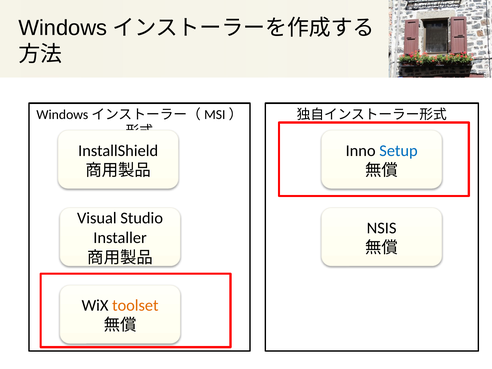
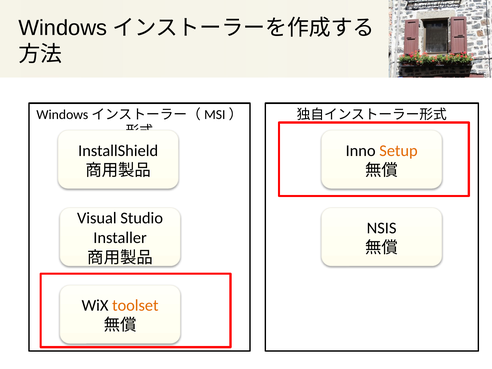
Setup colour: blue -> orange (398, 151)
